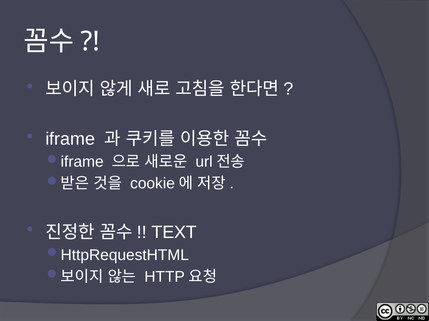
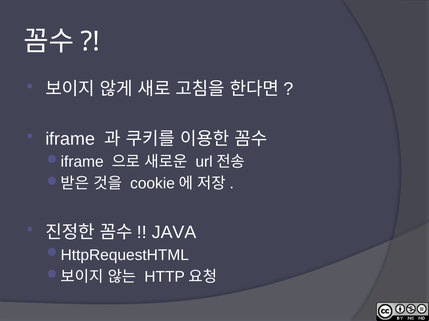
TEXT: TEXT -> JAVA (174, 233)
